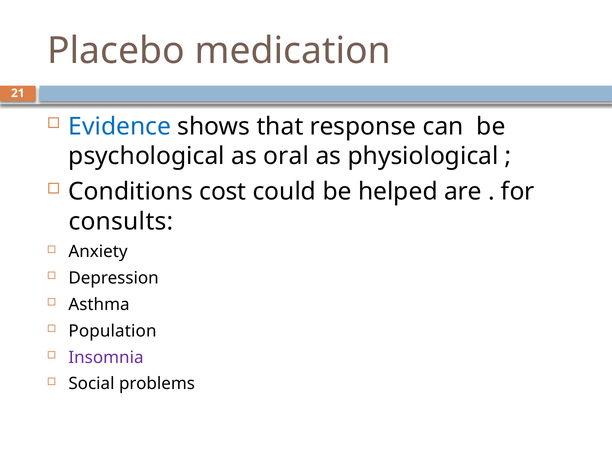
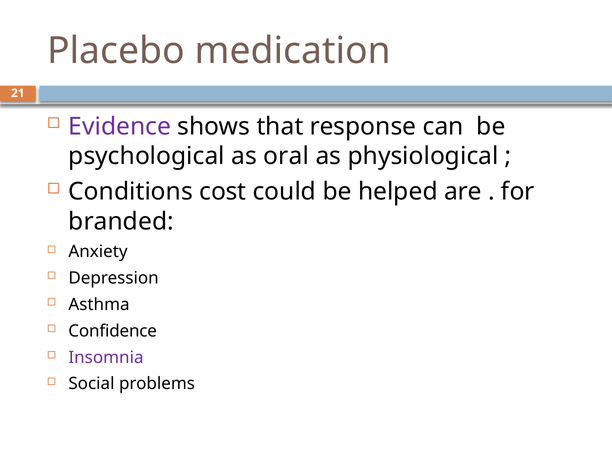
Evidence colour: blue -> purple (120, 127)
consults: consults -> branded (121, 221)
Population: Population -> Confidence (113, 331)
